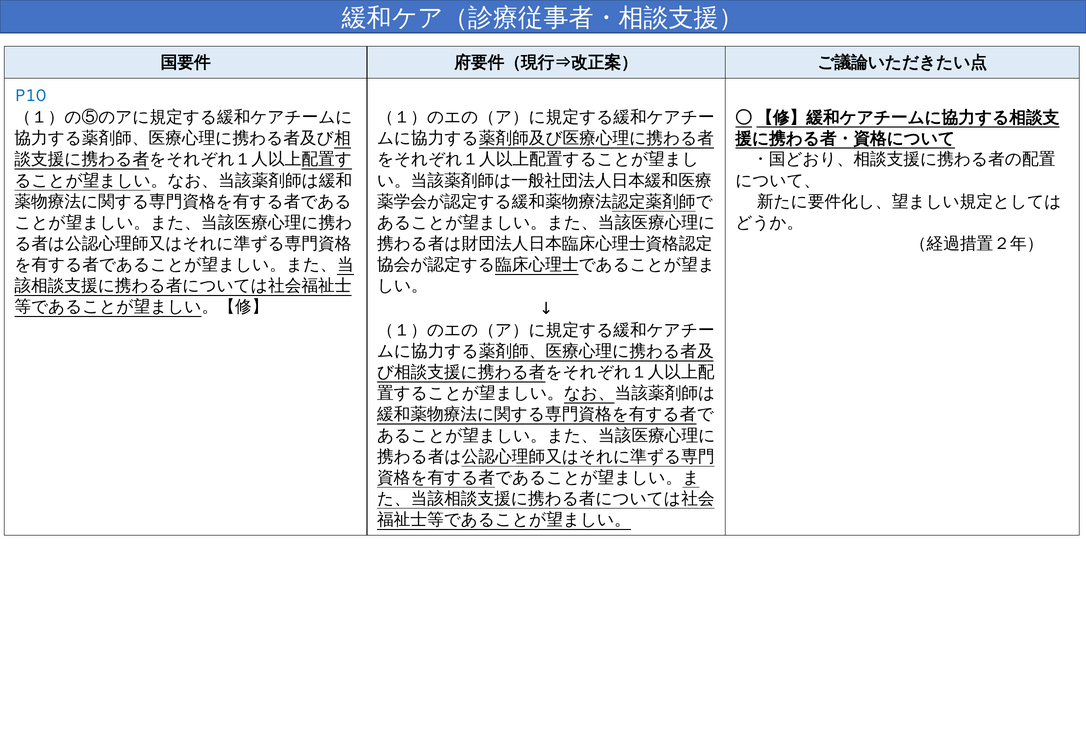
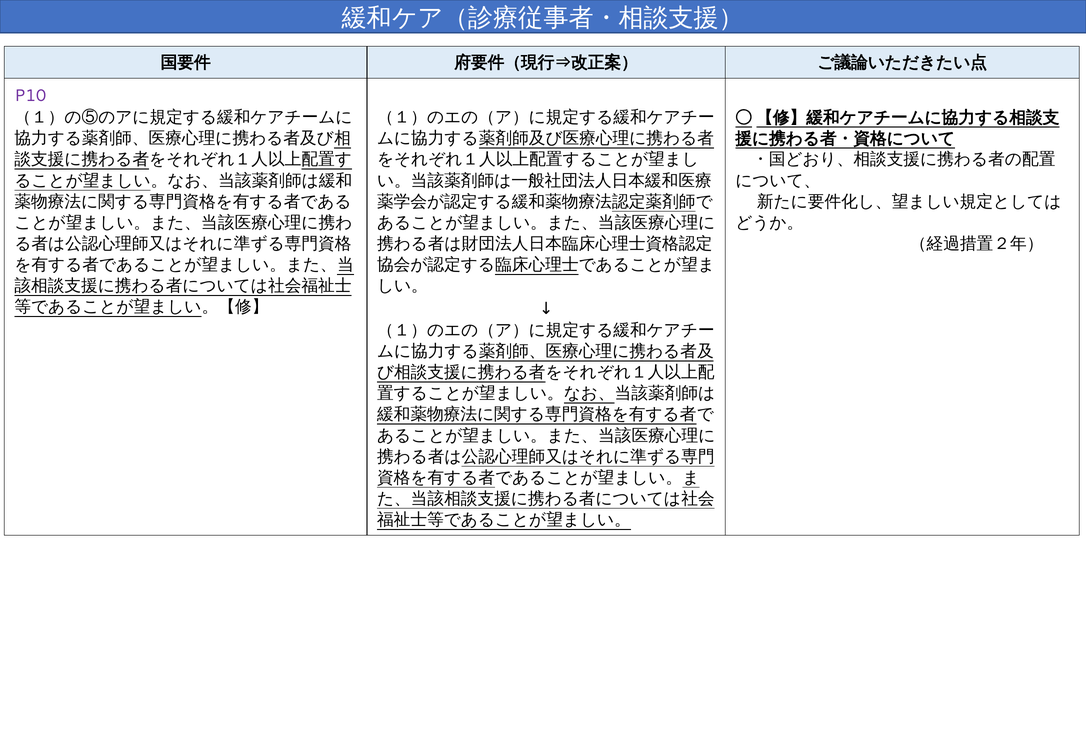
P10 colour: blue -> purple (30, 96)
